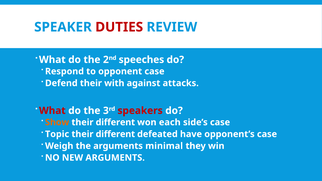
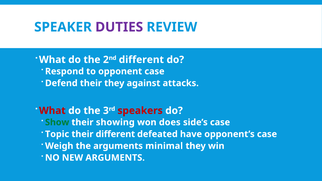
DUTIES colour: red -> purple (119, 27)
speeches: speeches -> different (141, 60)
their with: with -> they (114, 83)
Show colour: orange -> green (57, 122)
different: different -> showing (115, 122)
each: each -> does (170, 122)
